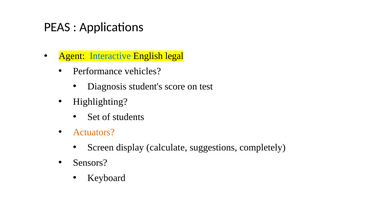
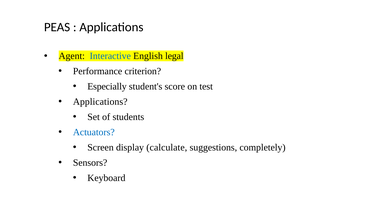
vehicles: vehicles -> criterion (143, 71)
Diagnosis: Diagnosis -> Especially (107, 86)
Highlighting: Highlighting -> Applications (100, 102)
Actuators colour: orange -> blue (94, 132)
